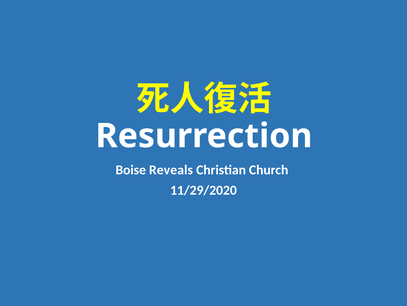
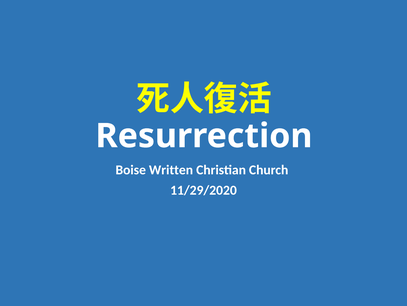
Reveals: Reveals -> Written (171, 170)
